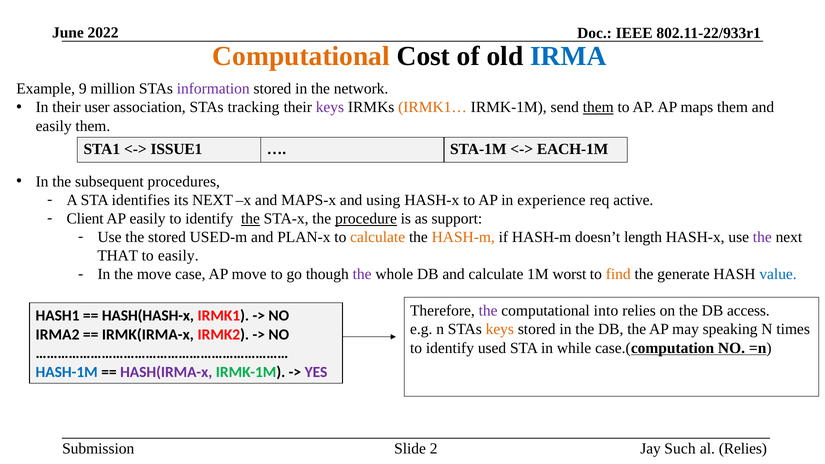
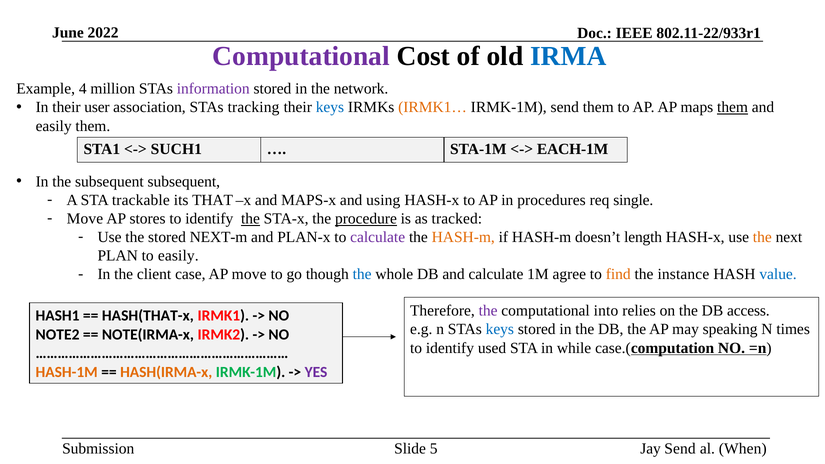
Computational colour: orange -> purple (301, 56)
9: 9 -> 4 (83, 89)
keys colour: purple -> blue (330, 107)
them underline: present -> none (598, 107)
them underline: none -> present (733, 107)
ISSUE1: ISSUE1 -> SUCH1 (176, 149)
subsequent procedures: procedures -> subsequent (184, 182)
identifies: identifies -> trackable (141, 200)
its NEXT: NEXT -> THAT (213, 200)
experience: experience -> procedures (551, 200)
active: active -> single (633, 200)
Client: Client -> Move (85, 219)
AP easily: easily -> stores (148, 219)
support: support -> tracked (457, 219)
USED-m: USED-m -> NEXT-m (219, 237)
calculate colour: orange -> purple (378, 237)
the colour: purple -> orange (762, 237)
THAT: THAT -> PLAN (118, 256)
the move: move -> client (154, 274)
the colour: purple -> blue (362, 274)
worst: worst -> agree (569, 274)
generate: generate -> instance (683, 274)
HASH(HASH-x: HASH(HASH-x -> HASH(THAT-x (148, 316)
keys colour: orange -> blue (500, 329)
IRMA2: IRMA2 -> NOTE2 (58, 335)
IRMK(IRMA-x: IRMK(IRMA-x -> NOTE(IRMA-x (148, 335)
HASH-1M colour: blue -> orange (67, 372)
HASH(IRMA-x colour: purple -> orange (166, 372)
2: 2 -> 5 (434, 449)
Jay Such: Such -> Send (680, 449)
al Relies: Relies -> When (743, 449)
